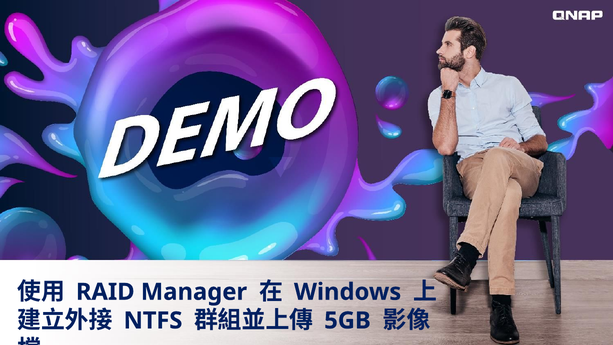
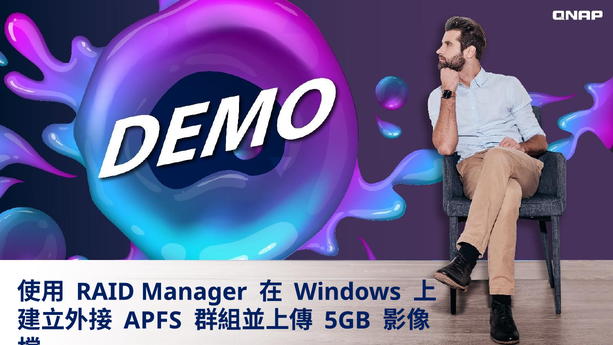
NTFS: NTFS -> APFS (153, 320)
